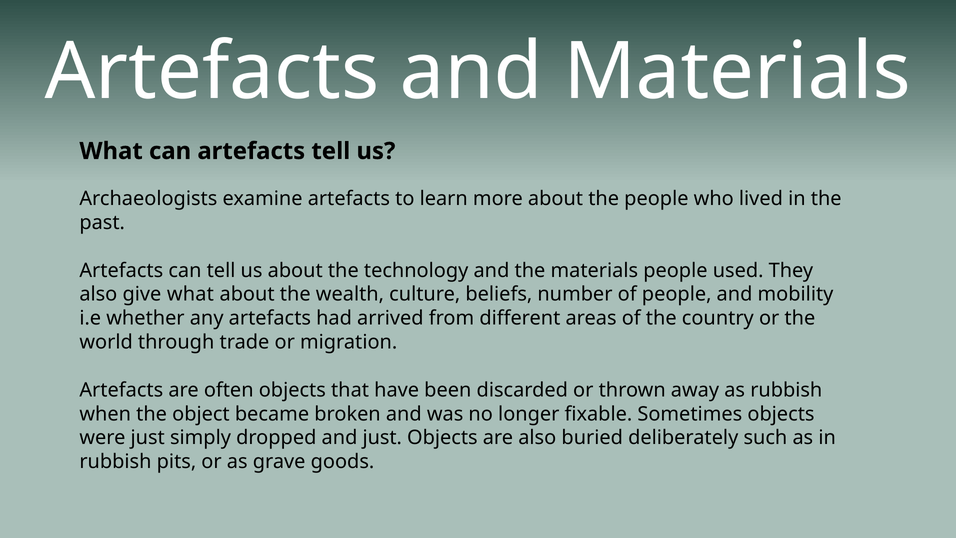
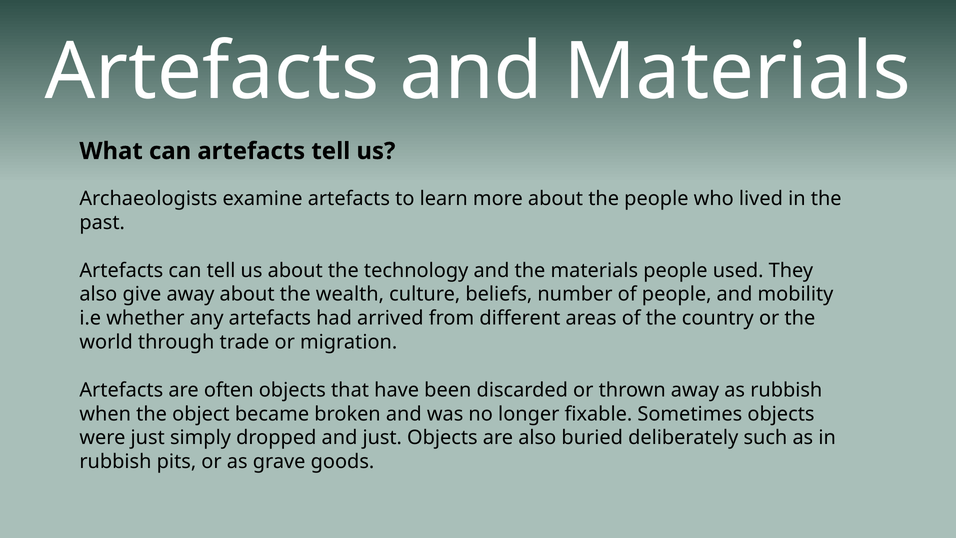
give what: what -> away (191, 294)
